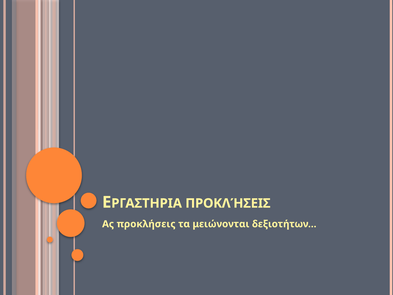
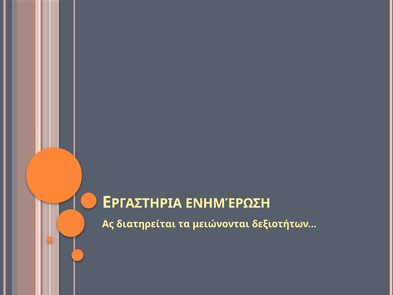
ΠΡΟΚΛΉΣΕΙΣ: ΠΡΟΚΛΉΣΕΙΣ -> ΕΝΗΜΈΡΩΣΗ (228, 203)
Ας προκλήσεις: προκλήσεις -> διατηρείται (146, 224)
